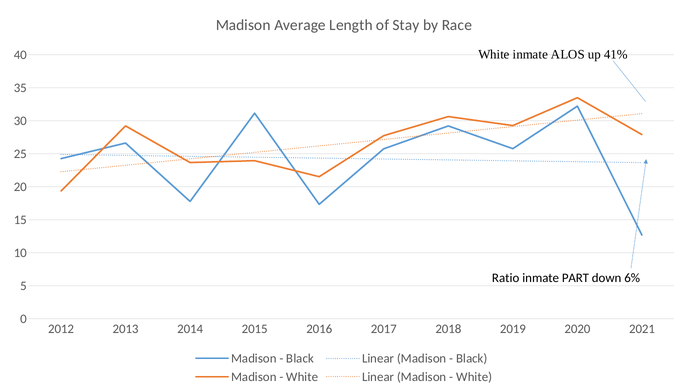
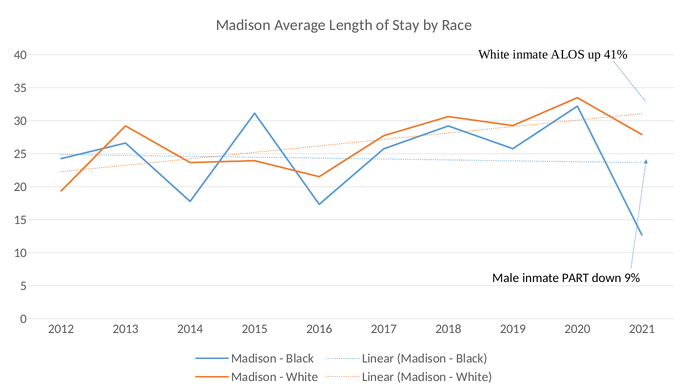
Ratio: Ratio -> Male (506, 278)
6%: 6% -> 9% (632, 278)
